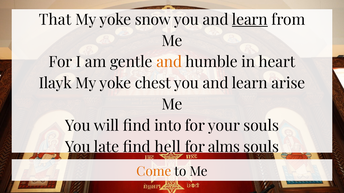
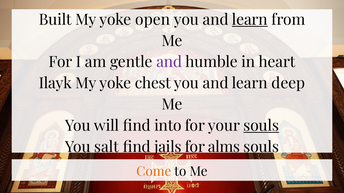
That: That -> Built (55, 20)
snow: snow -> open (153, 20)
and colour: orange -> purple (169, 62)
arise: arise -> deep (288, 84)
souls underline: none -> present (261, 126)
late: late -> salt (106, 147)
hell: hell -> jails (168, 147)
